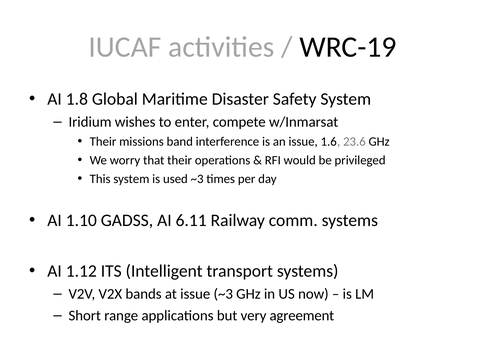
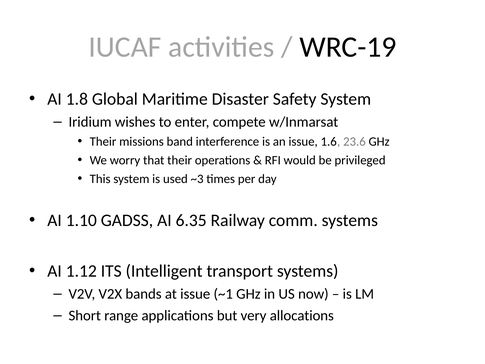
6.11: 6.11 -> 6.35 (191, 220)
issue ~3: ~3 -> ~1 (223, 294)
agreement: agreement -> allocations (302, 315)
